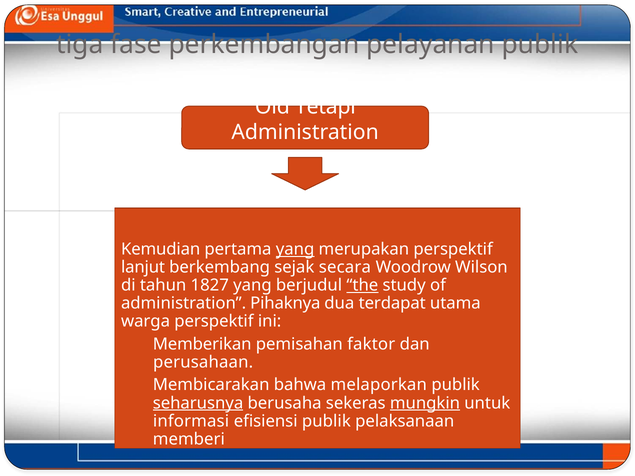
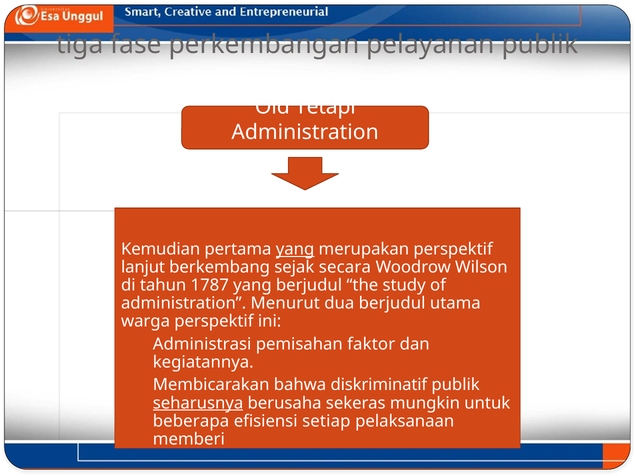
1827: 1827 -> 1787 (210, 285)
the underline: present -> none (362, 285)
Pihaknya: Pihaknya -> Menurut (285, 303)
dua terdapat: terdapat -> berjudul (392, 303)
Memberikan: Memberikan -> Administrasi (202, 344)
perusahaan: perusahaan -> kegiatannya (203, 362)
melaporkan: melaporkan -> diskriminatif (379, 385)
mungkin underline: present -> none (425, 403)
informasi: informasi -> beberapa (191, 421)
efisiensi publik: publik -> setiap (326, 421)
